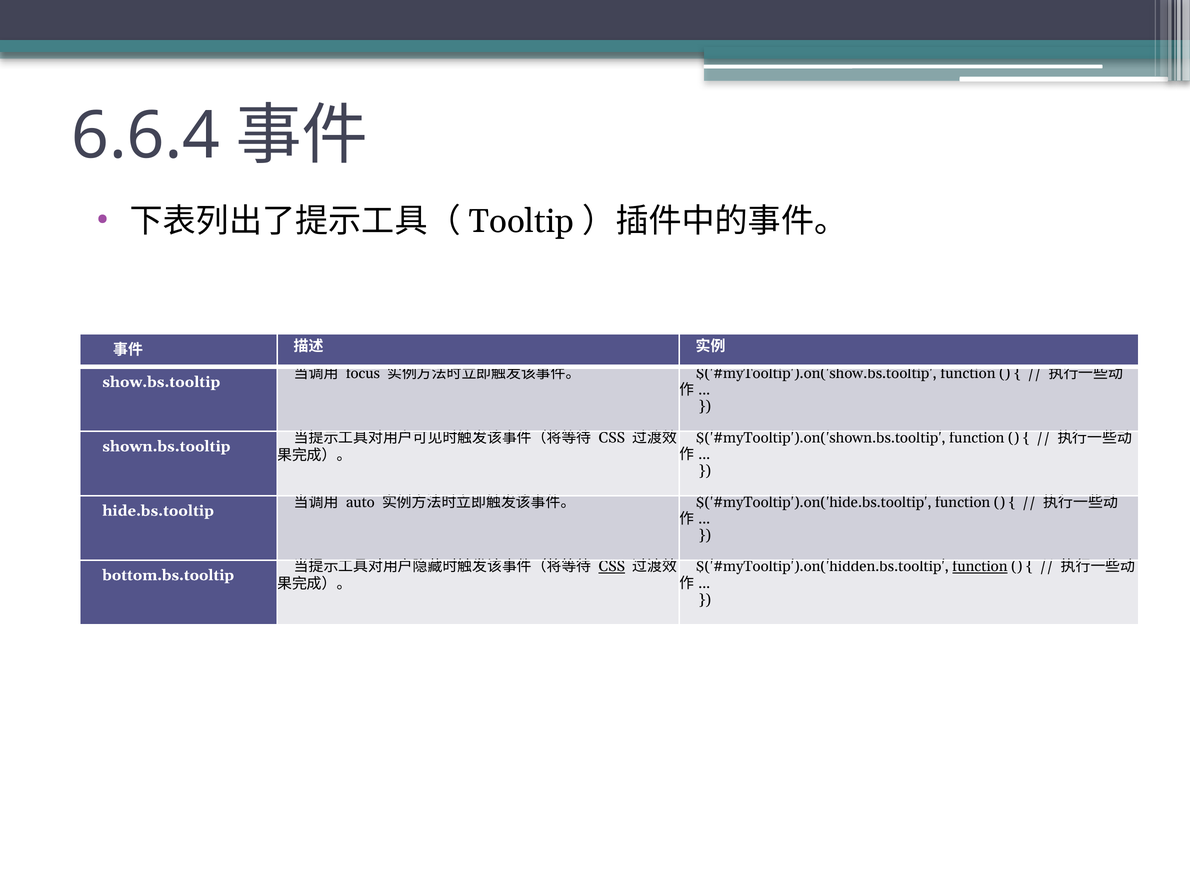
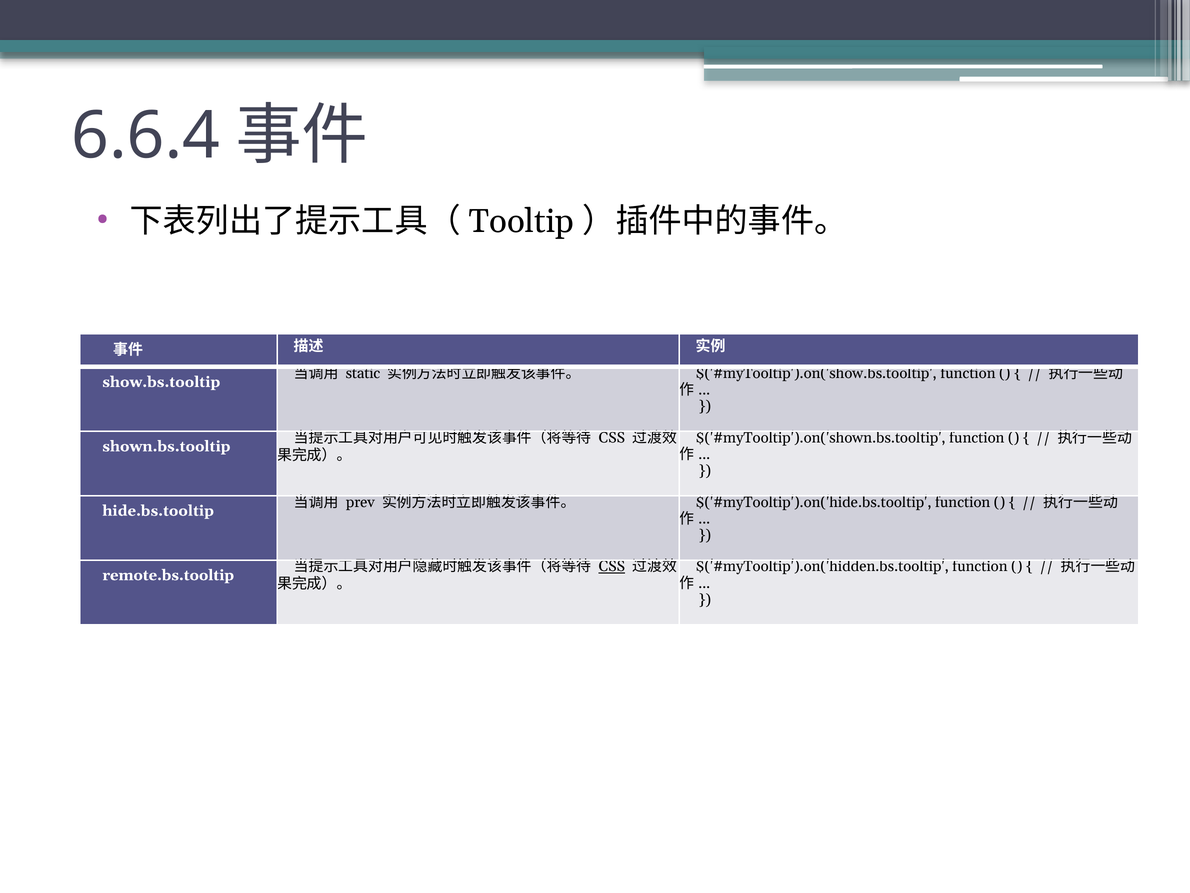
focus: focus -> static (363, 373)
auto: auto -> prev (360, 502)
function underline: present -> none (980, 566)
bottom.bs.tooltip: bottom.bs.tooltip -> remote.bs.tooltip (168, 575)
